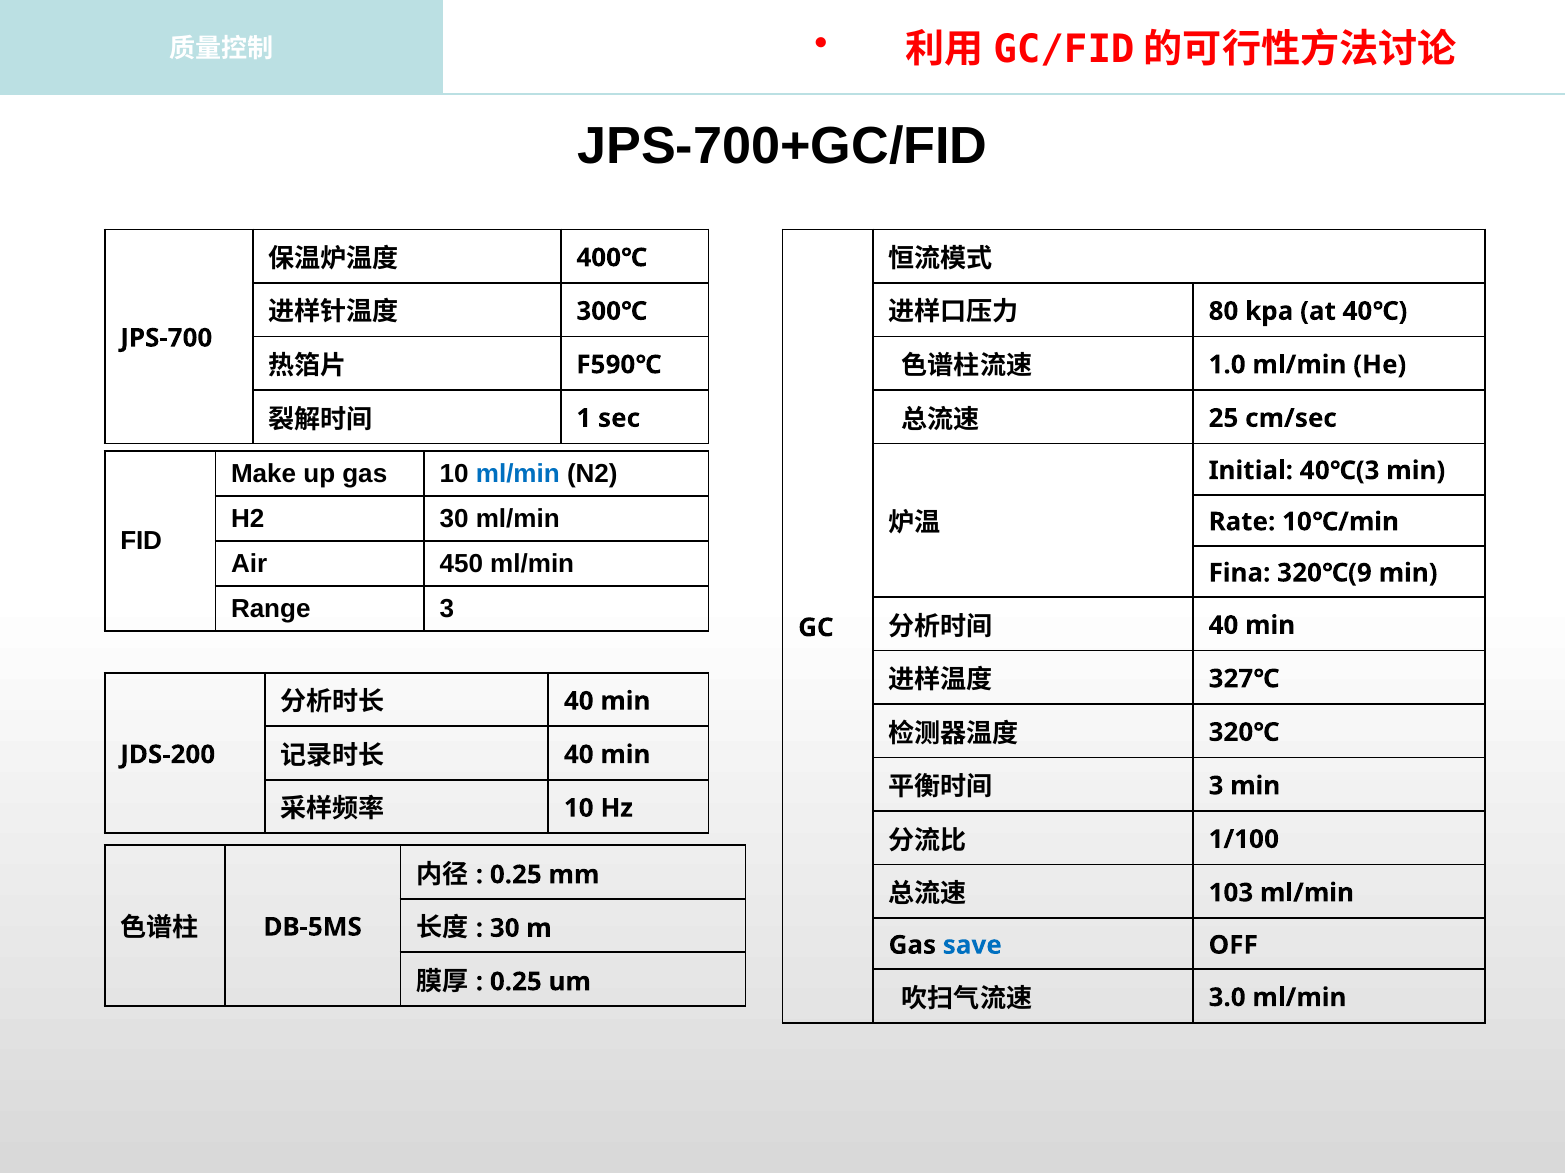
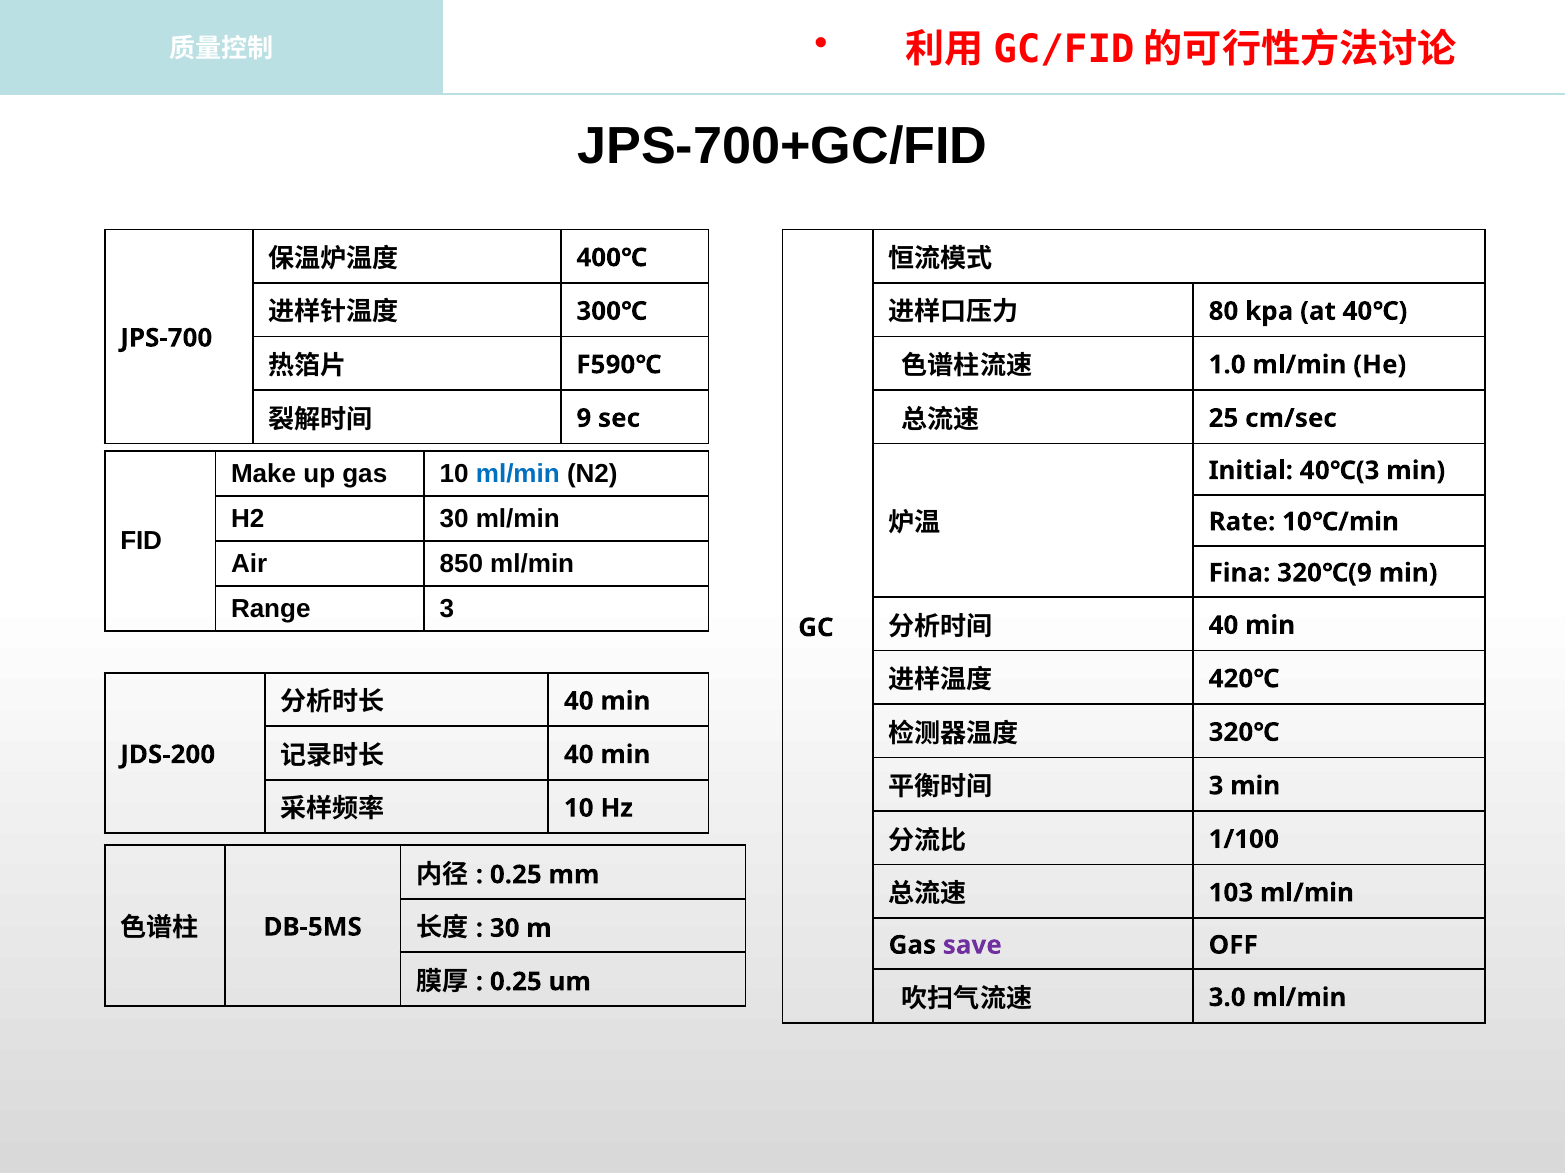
1: 1 -> 9 (584, 419)
450: 450 -> 850 (461, 564)
327℃: 327℃ -> 420℃ (1244, 679)
save colour: blue -> purple (972, 946)
